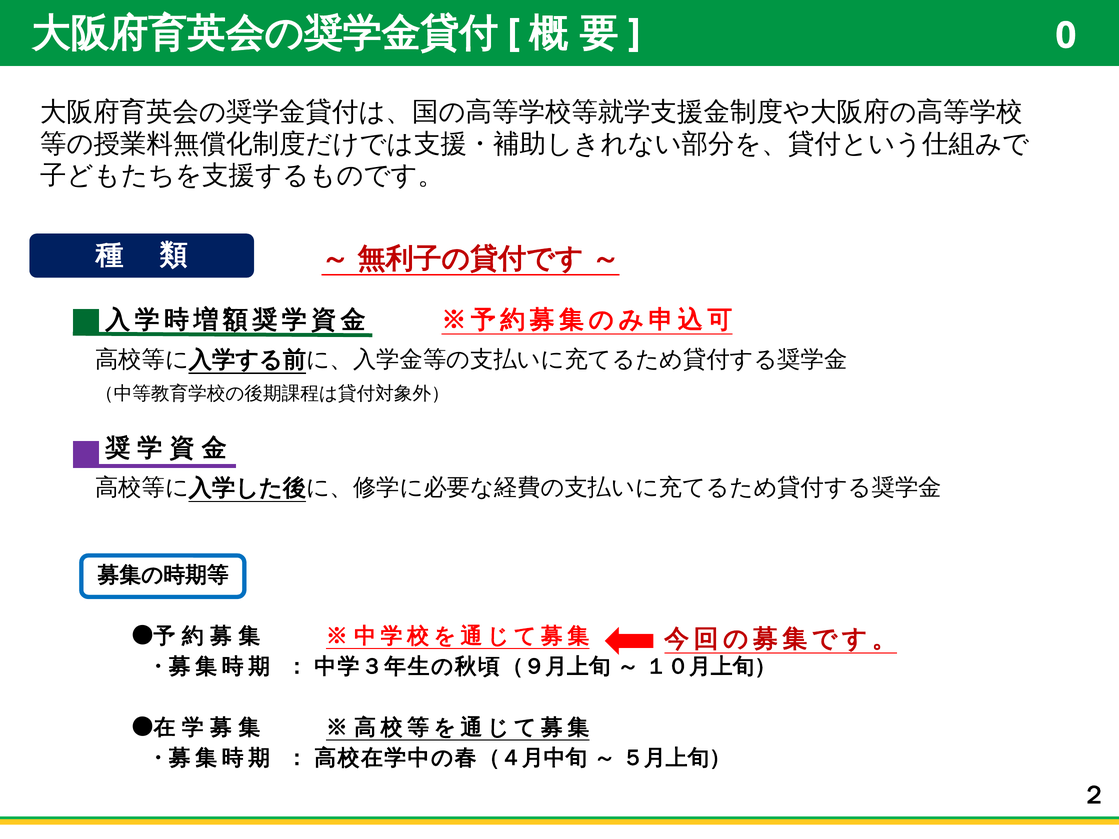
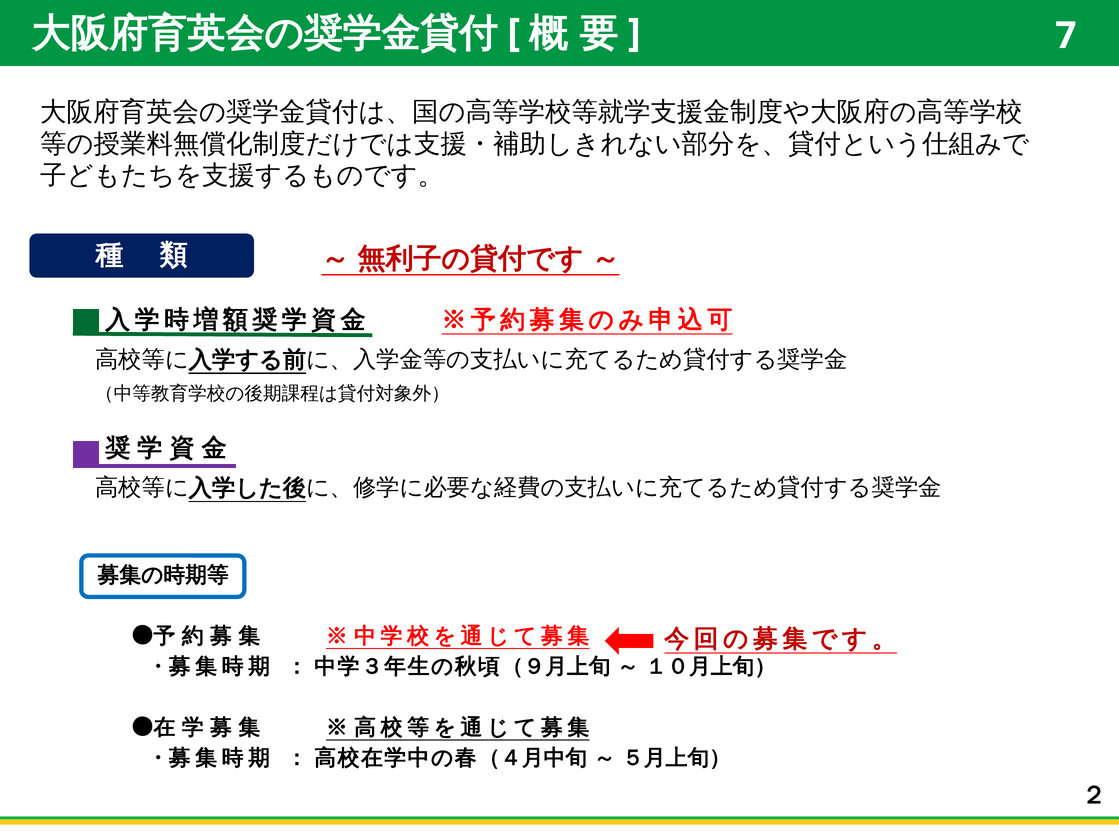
0: 0 -> 7 (1066, 36)
